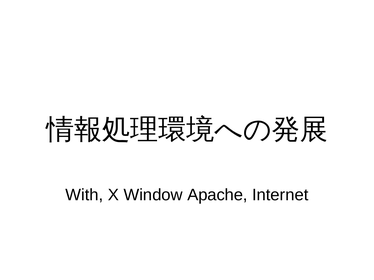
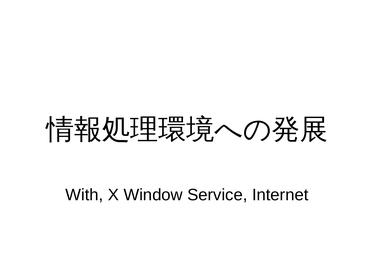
Apache: Apache -> Service (217, 195)
